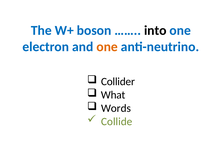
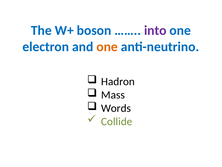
into colour: black -> purple (155, 30)
Collider: Collider -> Hadron (118, 81)
What: What -> Mass (113, 95)
